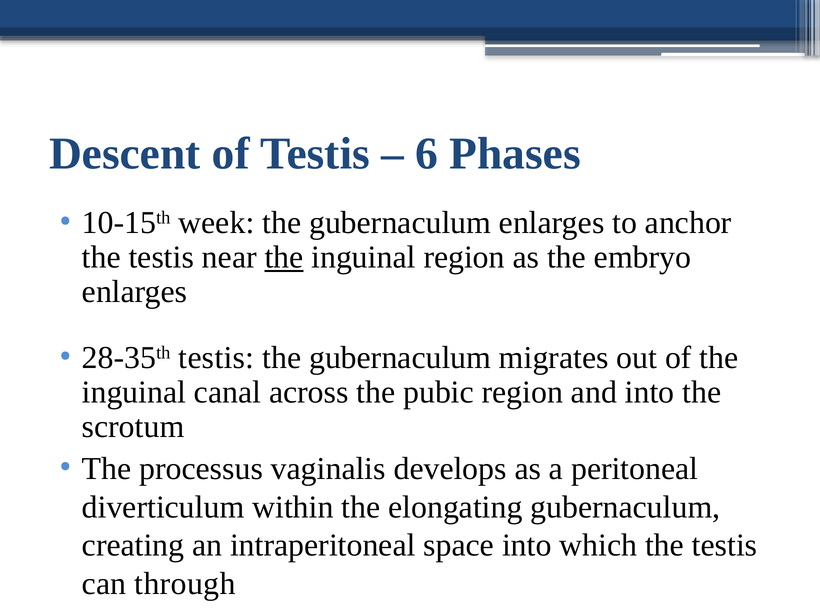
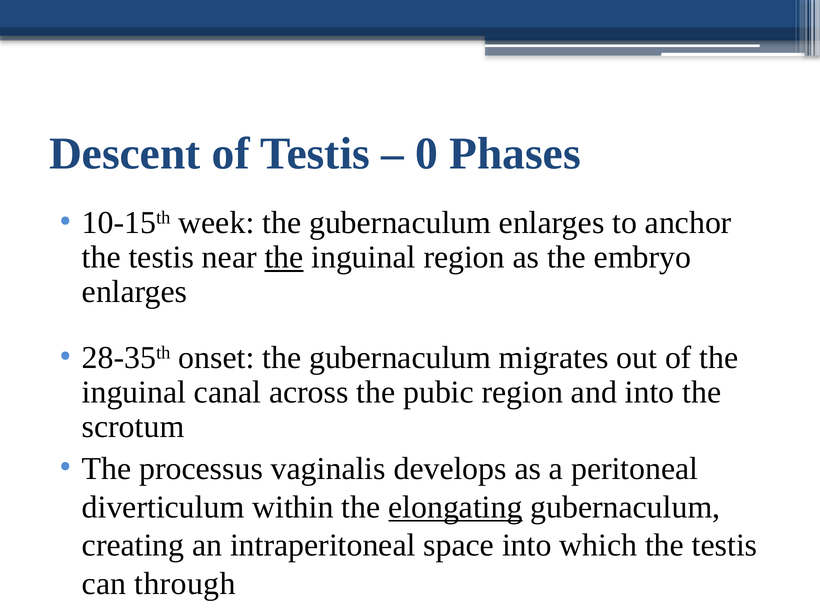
6: 6 -> 0 (427, 153)
28-35th testis: testis -> onset (216, 358)
elongating underline: none -> present (455, 507)
